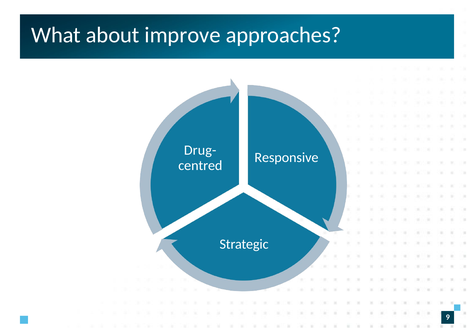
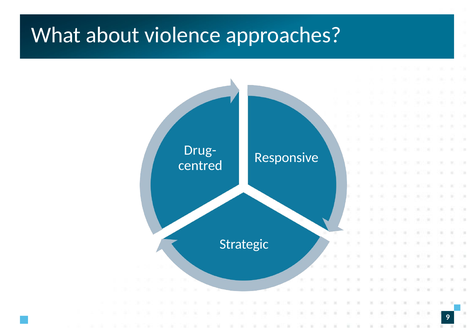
improve: improve -> violence (183, 35)
